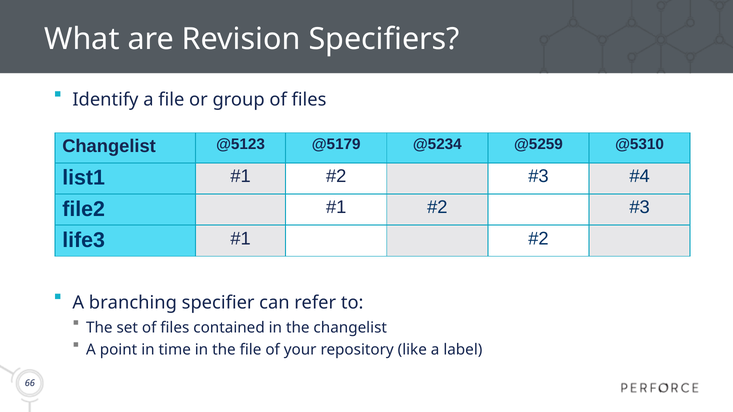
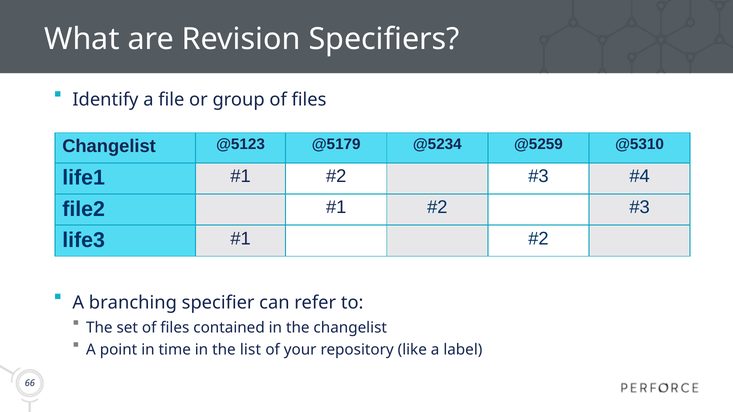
list1: list1 -> life1 (84, 178)
the file: file -> list (250, 350)
